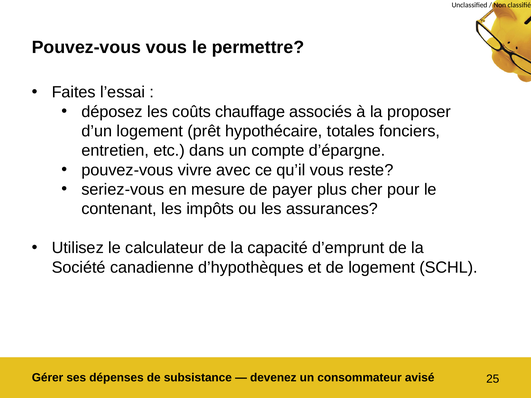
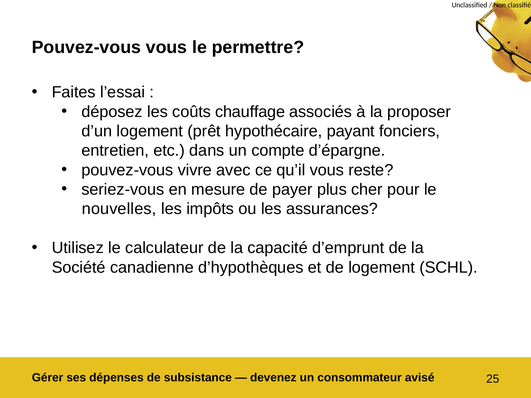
totales: totales -> payant (351, 131)
contenant: contenant -> nouvelles (119, 209)
